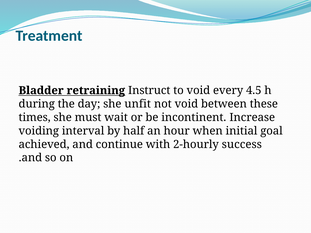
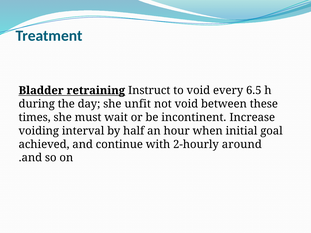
4.5: 4.5 -> 6.5 (254, 91)
success: success -> around (242, 144)
